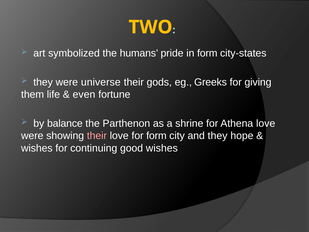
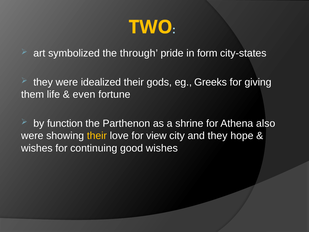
humans: humans -> through (139, 53)
universe: universe -> idealized (101, 82)
balance: balance -> function (65, 123)
Athena love: love -> also (266, 123)
their colour: pink -> yellow (97, 136)
for form: form -> view (156, 136)
